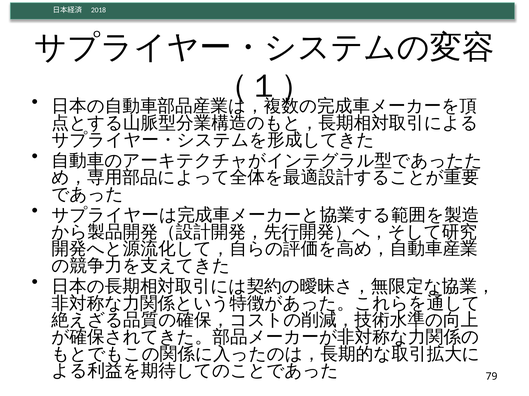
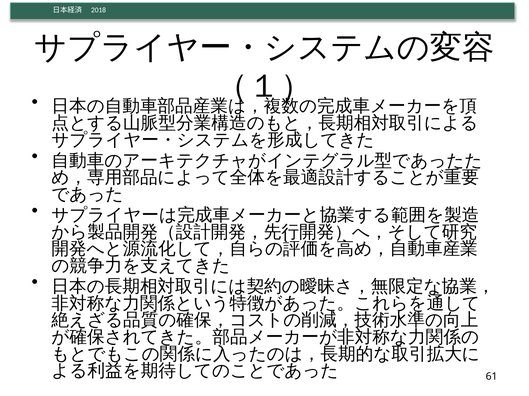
79: 79 -> 61 (492, 377)
